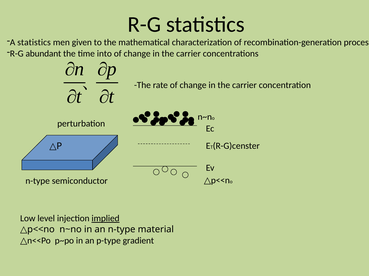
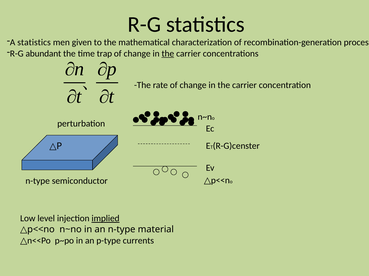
into: into -> trap (104, 54)
the underline: none -> present (168, 54)
gradient: gradient -> currents (138, 241)
